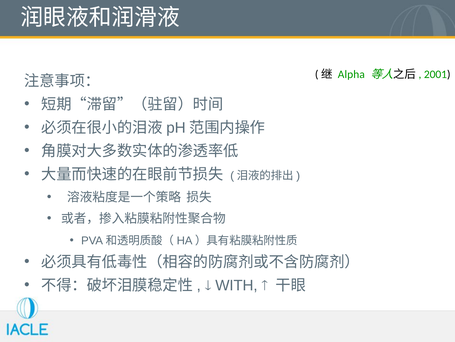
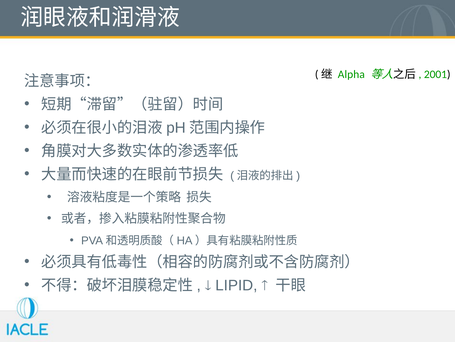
WITH: WITH -> LIPID (236, 285)
